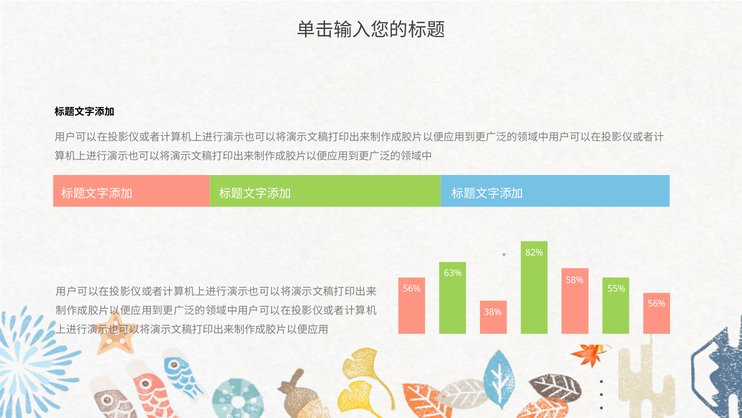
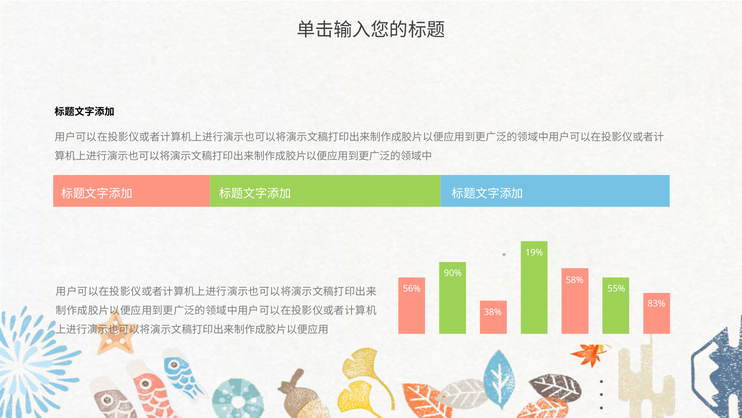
82%: 82% -> 19% (534, 252)
63%: 63% -> 90% (453, 273)
56%: 56% -> 83% (657, 303)
